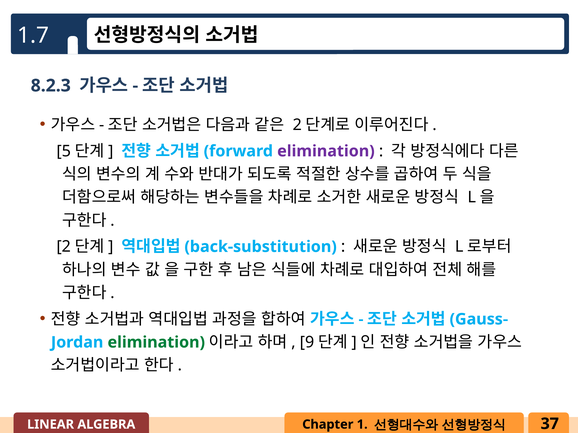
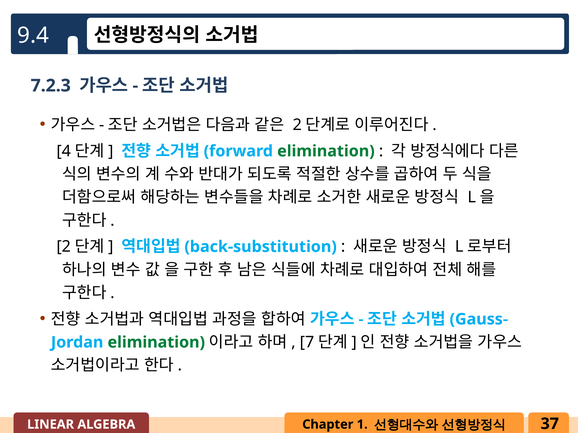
1.7: 1.7 -> 9.4 (33, 35)
8.2.3: 8.2.3 -> 7.2.3 (51, 86)
5: 5 -> 4 (64, 151)
elimination colour: purple -> green (326, 151)
9: 9 -> 7 (307, 343)
